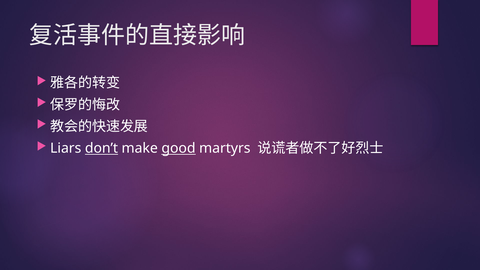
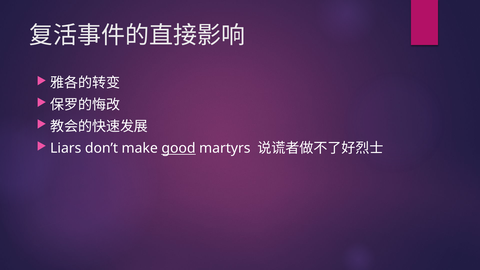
don’t underline: present -> none (101, 148)
